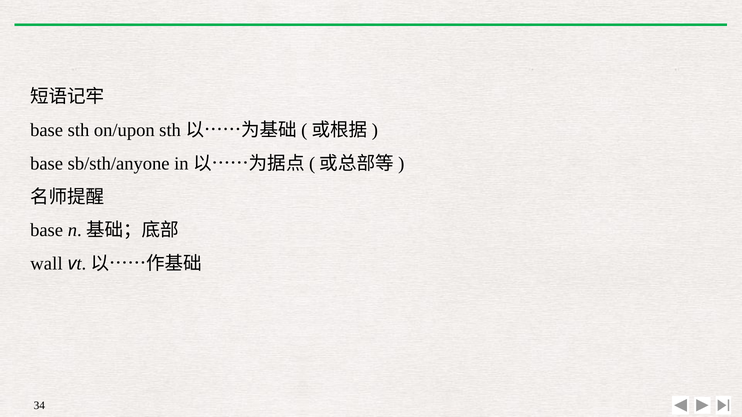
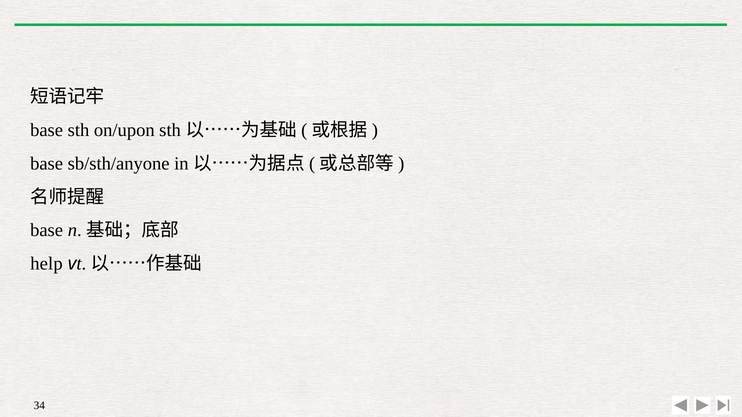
wall: wall -> help (46, 264)
